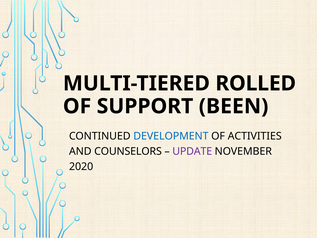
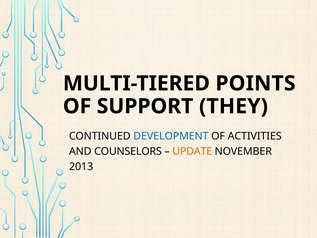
ROLLED: ROLLED -> POINTS (255, 83)
BEEN: BEEN -> THEY (233, 106)
UPDATE colour: purple -> orange (192, 151)
2020: 2020 -> 2013 (81, 167)
